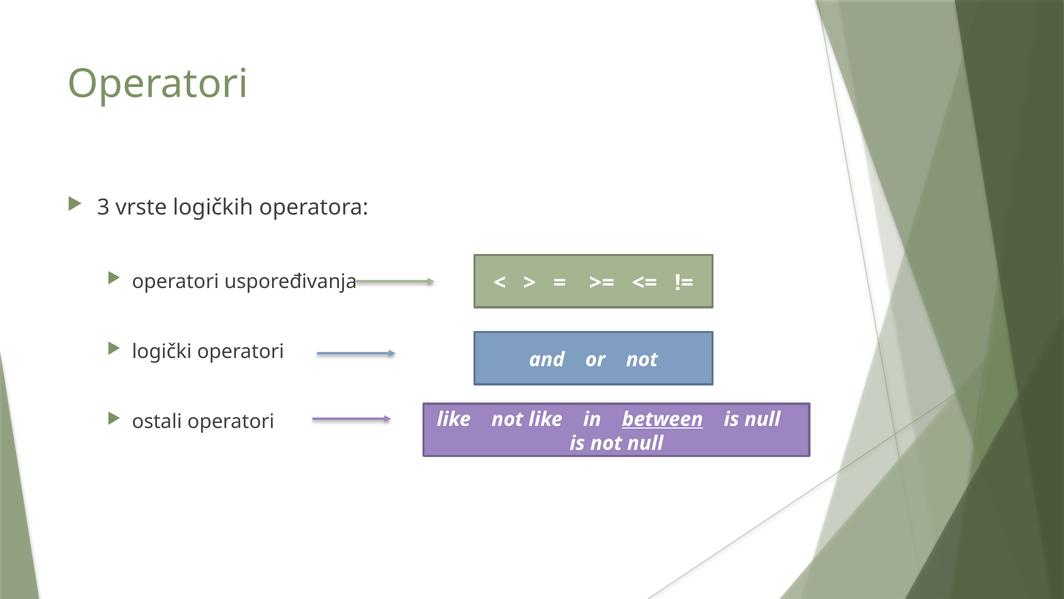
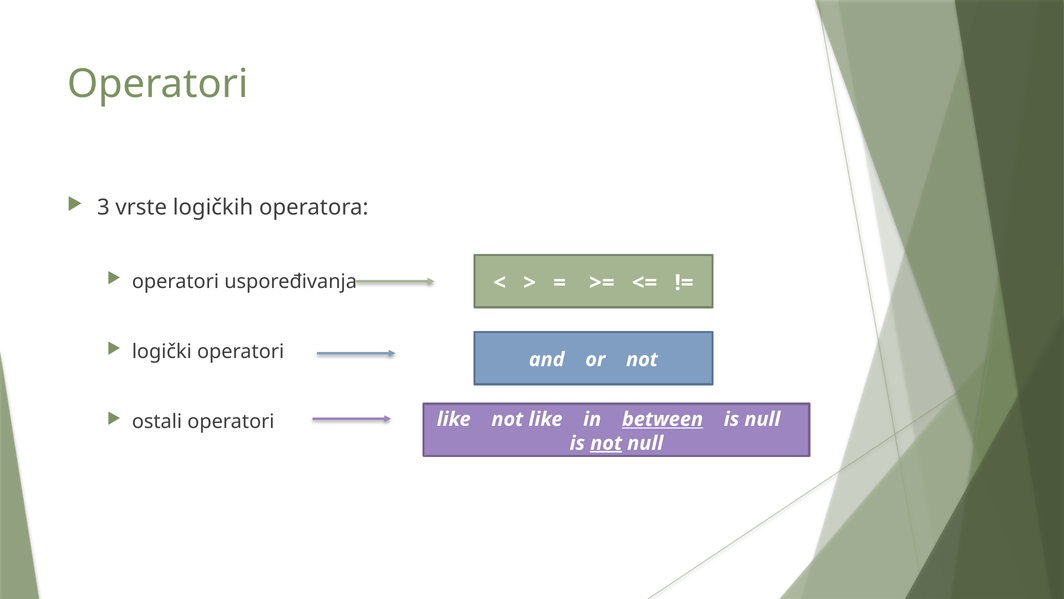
not underline: none -> present (606, 443)
